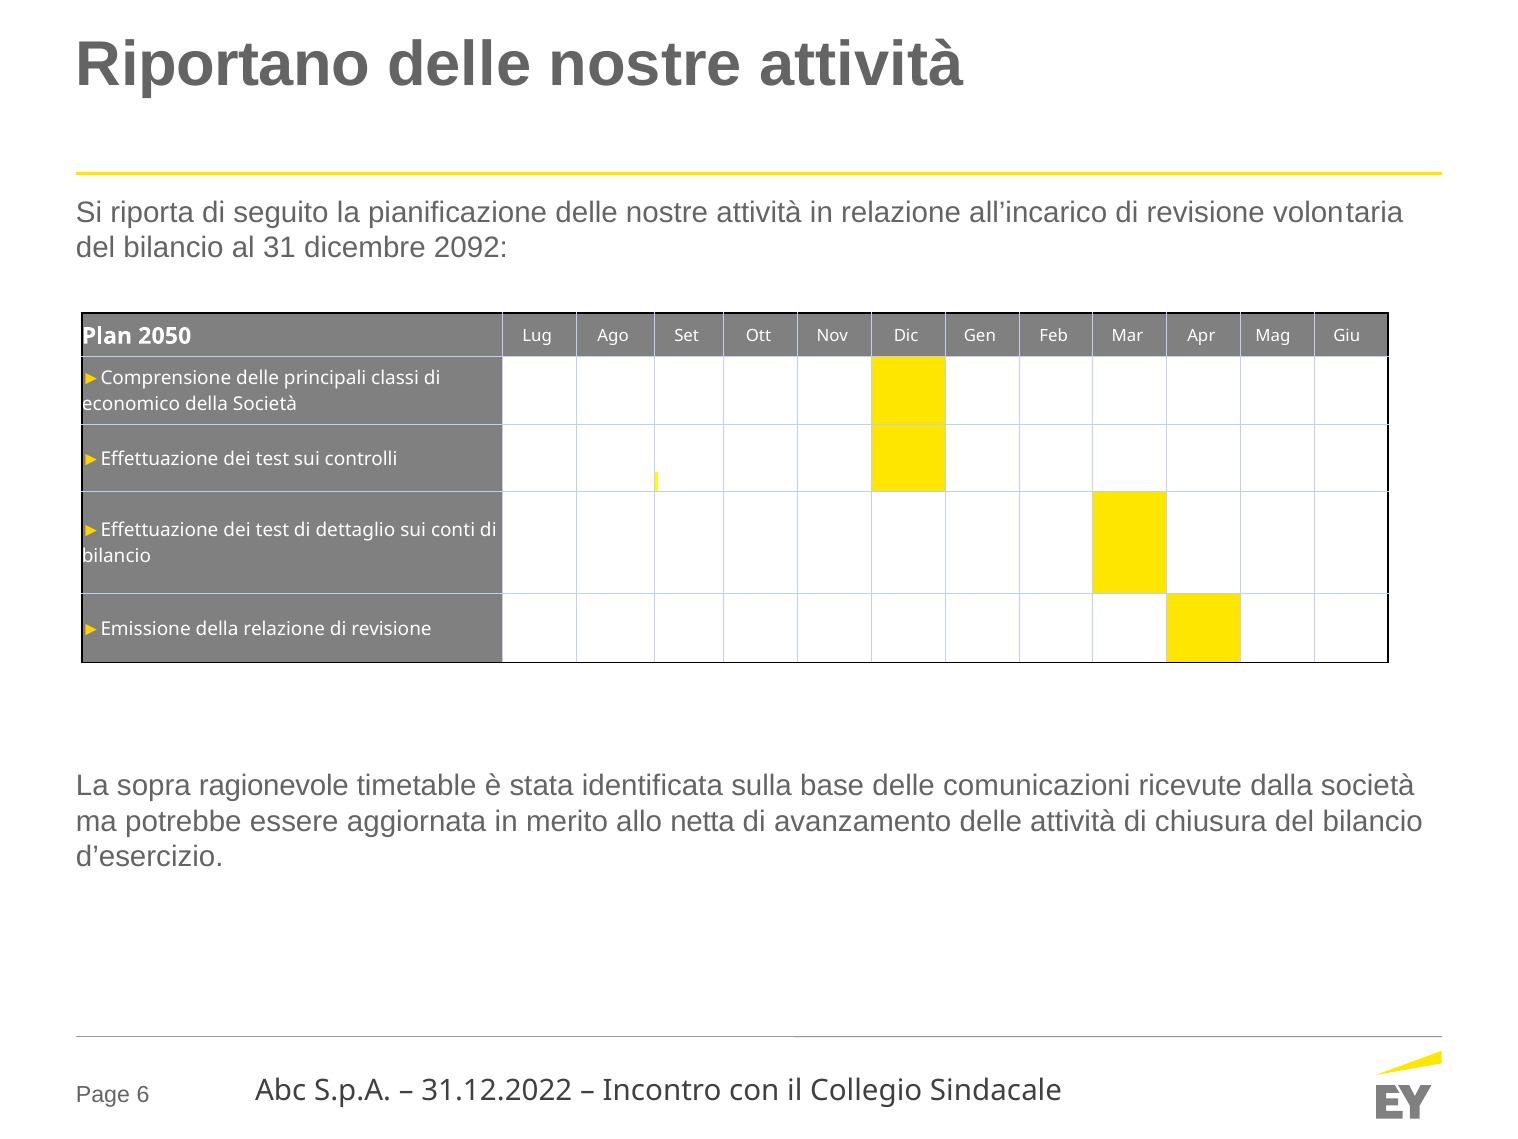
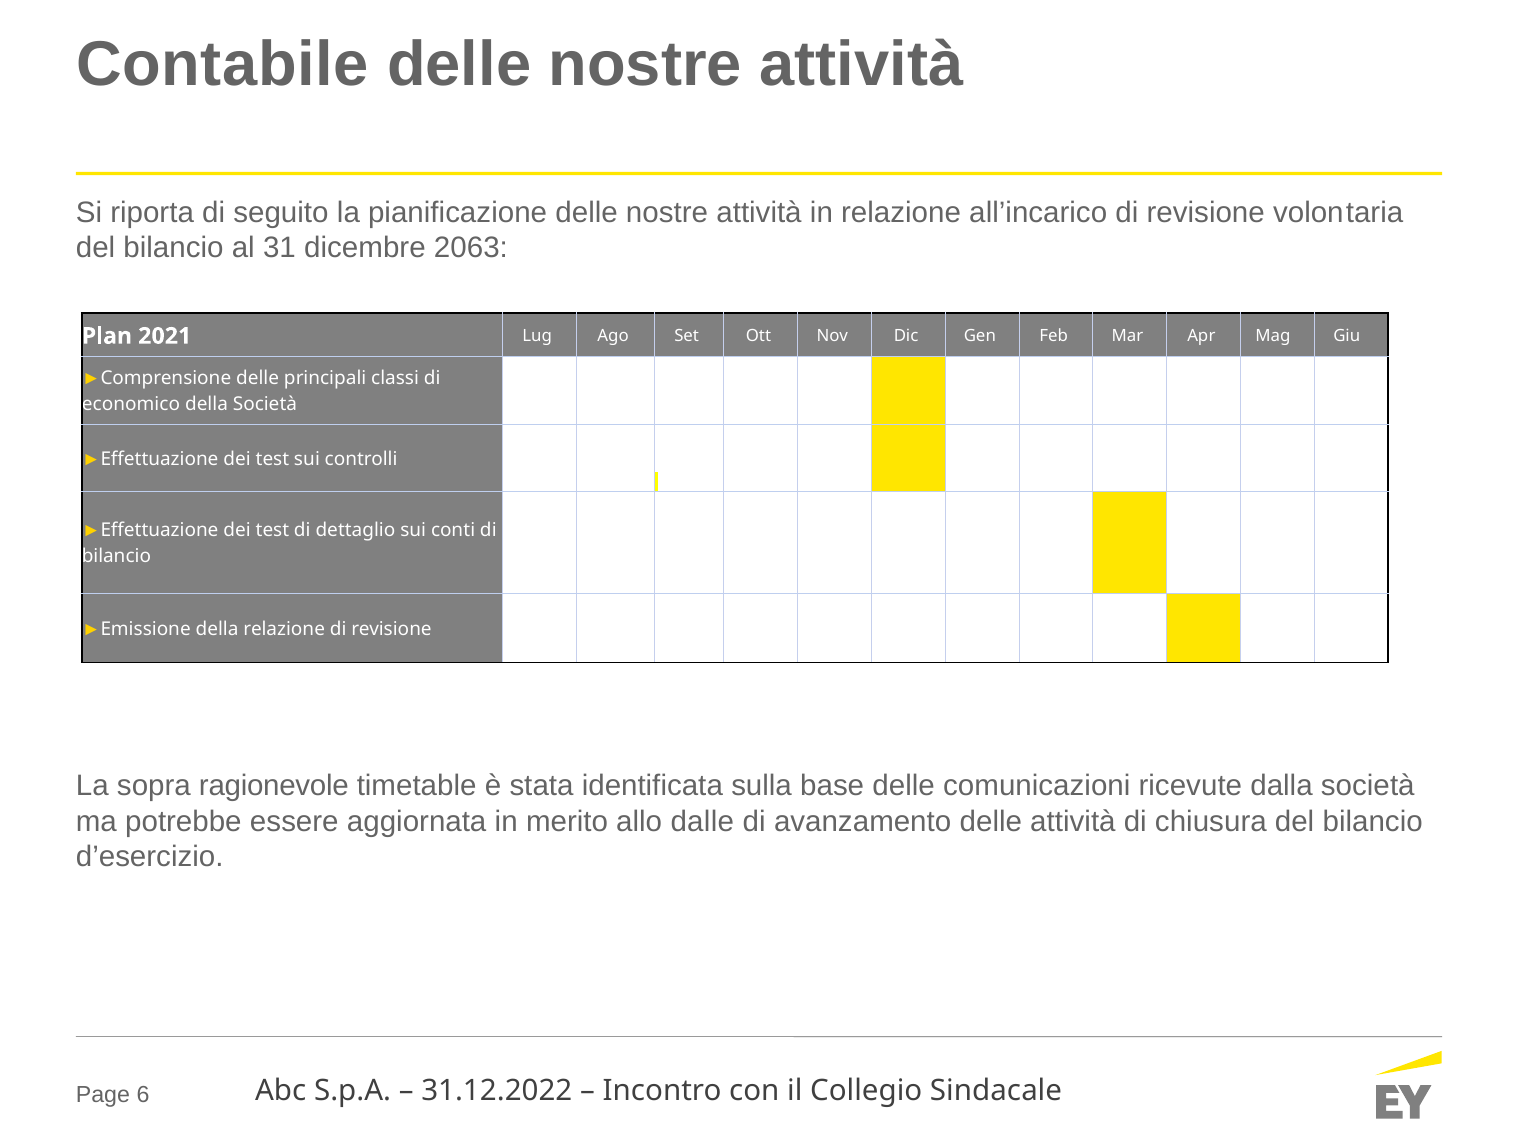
Riportano: Riportano -> Contabile (222, 64)
2092: 2092 -> 2063 (471, 248)
2050: 2050 -> 2021 (165, 336)
netta: netta -> dalle (702, 821)
